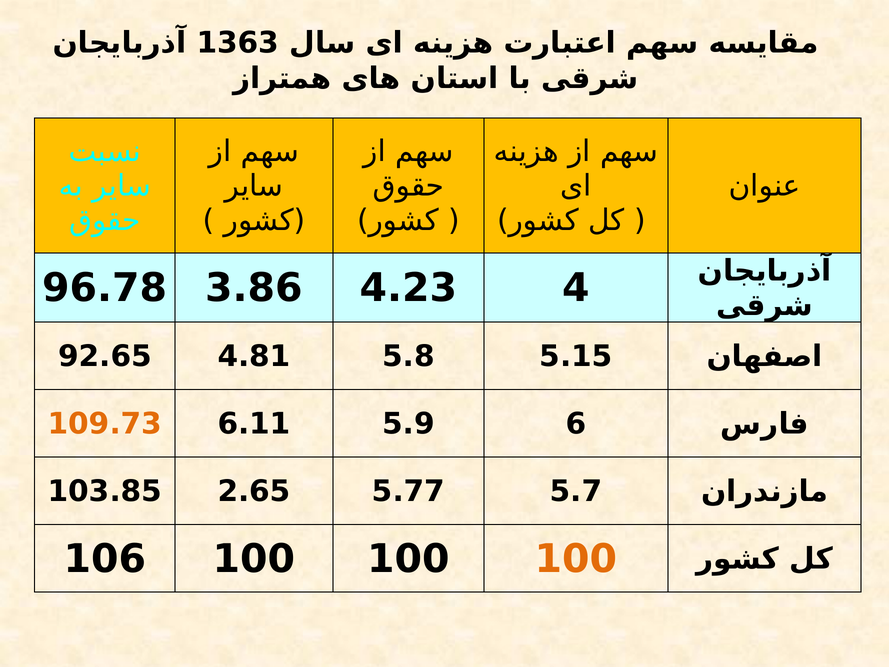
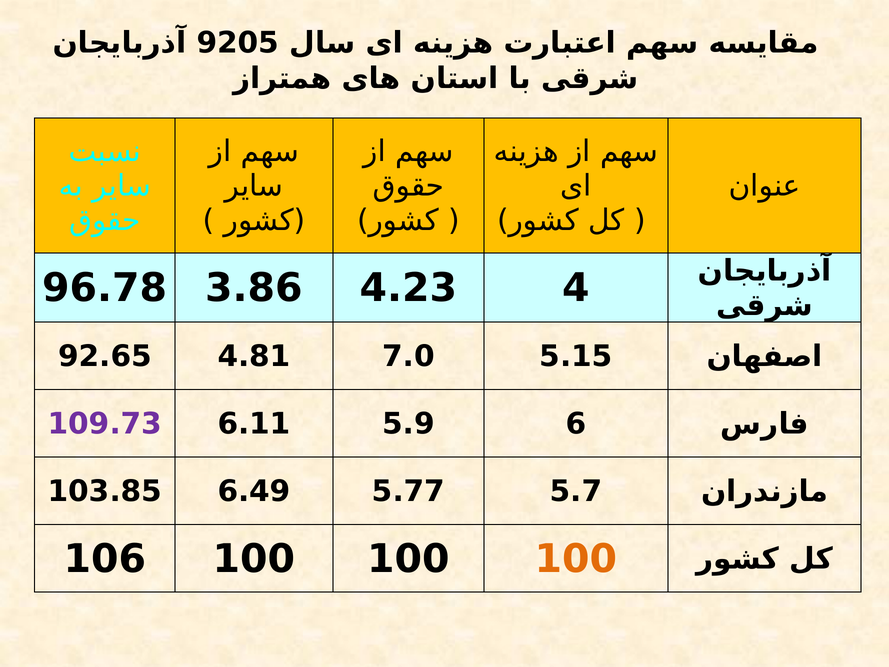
1363: 1363 -> 9205 (238, 43)
5.8: 5.8 -> 7.0 (408, 356)
109.73 colour: orange -> purple (105, 424)
2.65: 2.65 -> 6.49 (254, 491)
